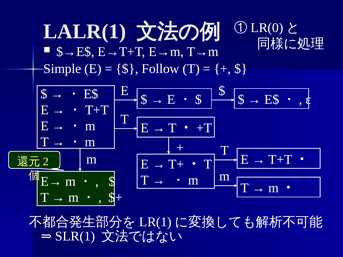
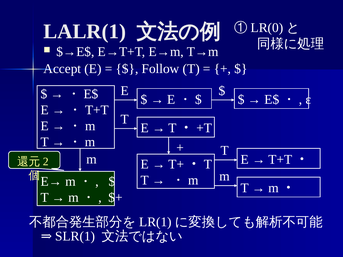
Simple: Simple -> Accept (62, 69)
